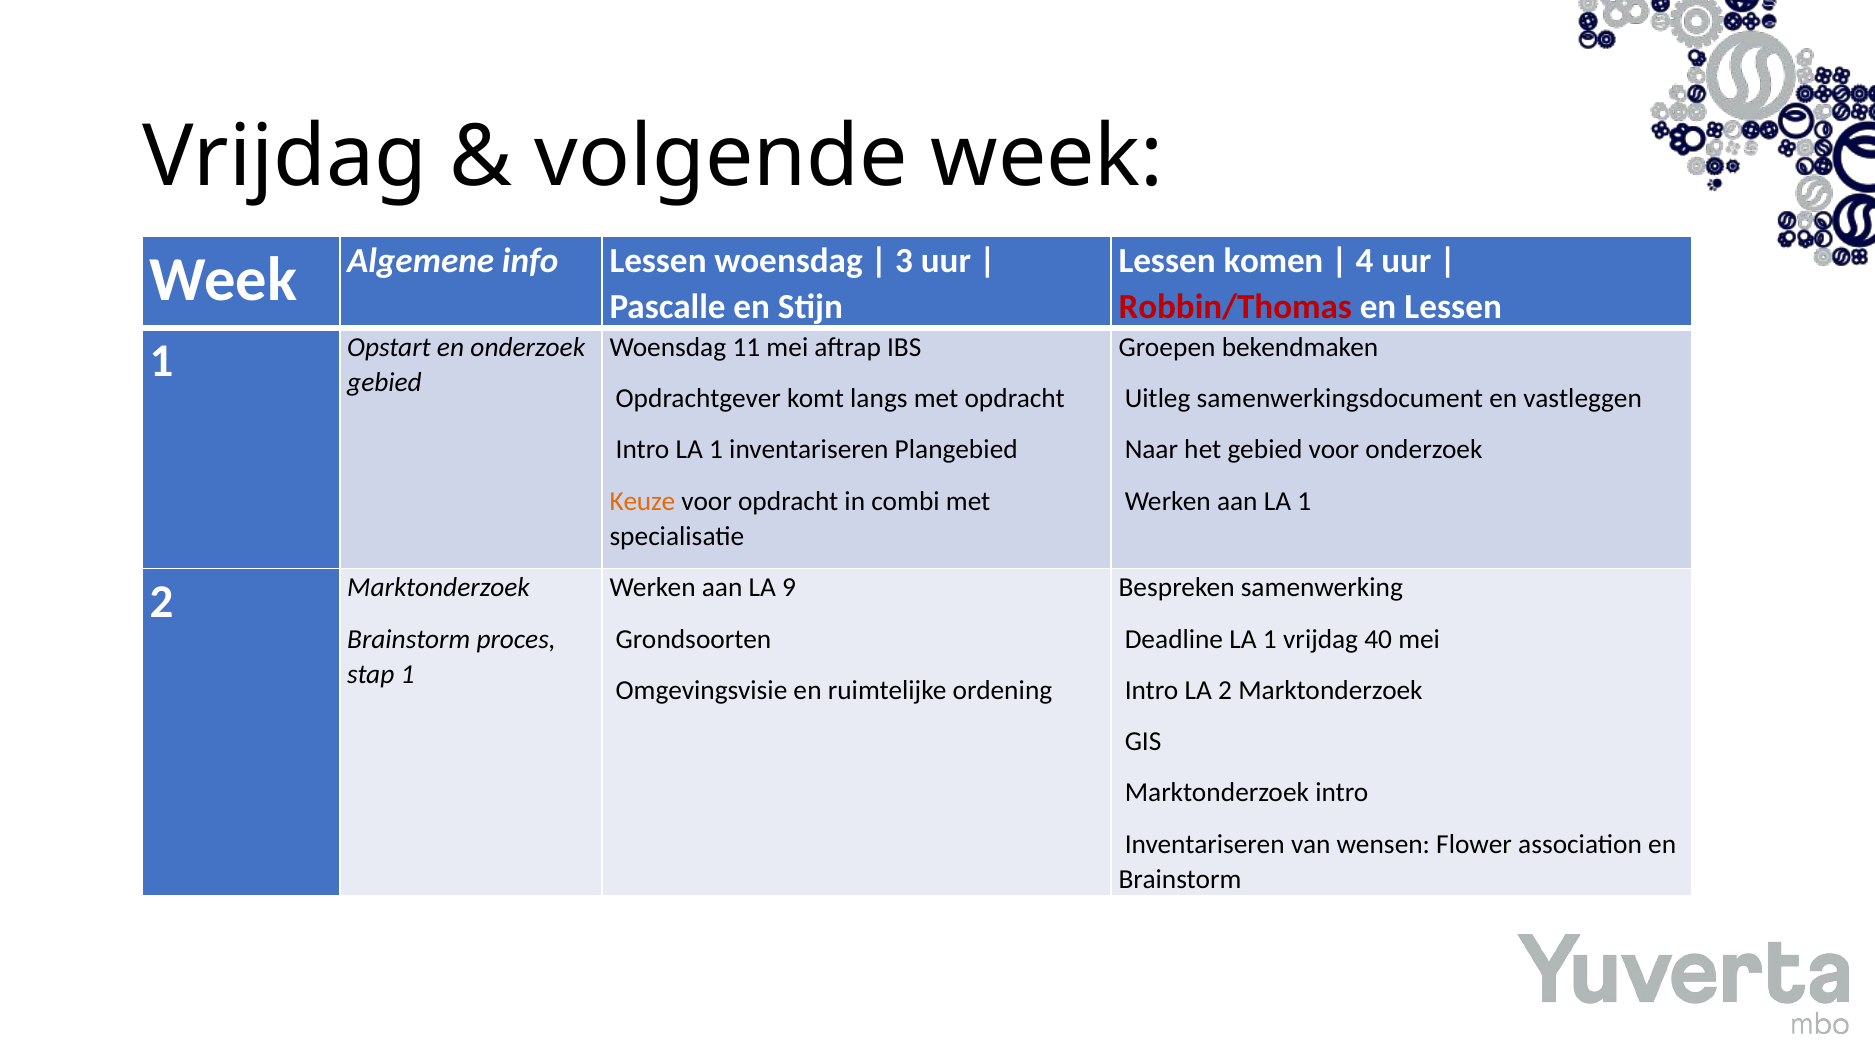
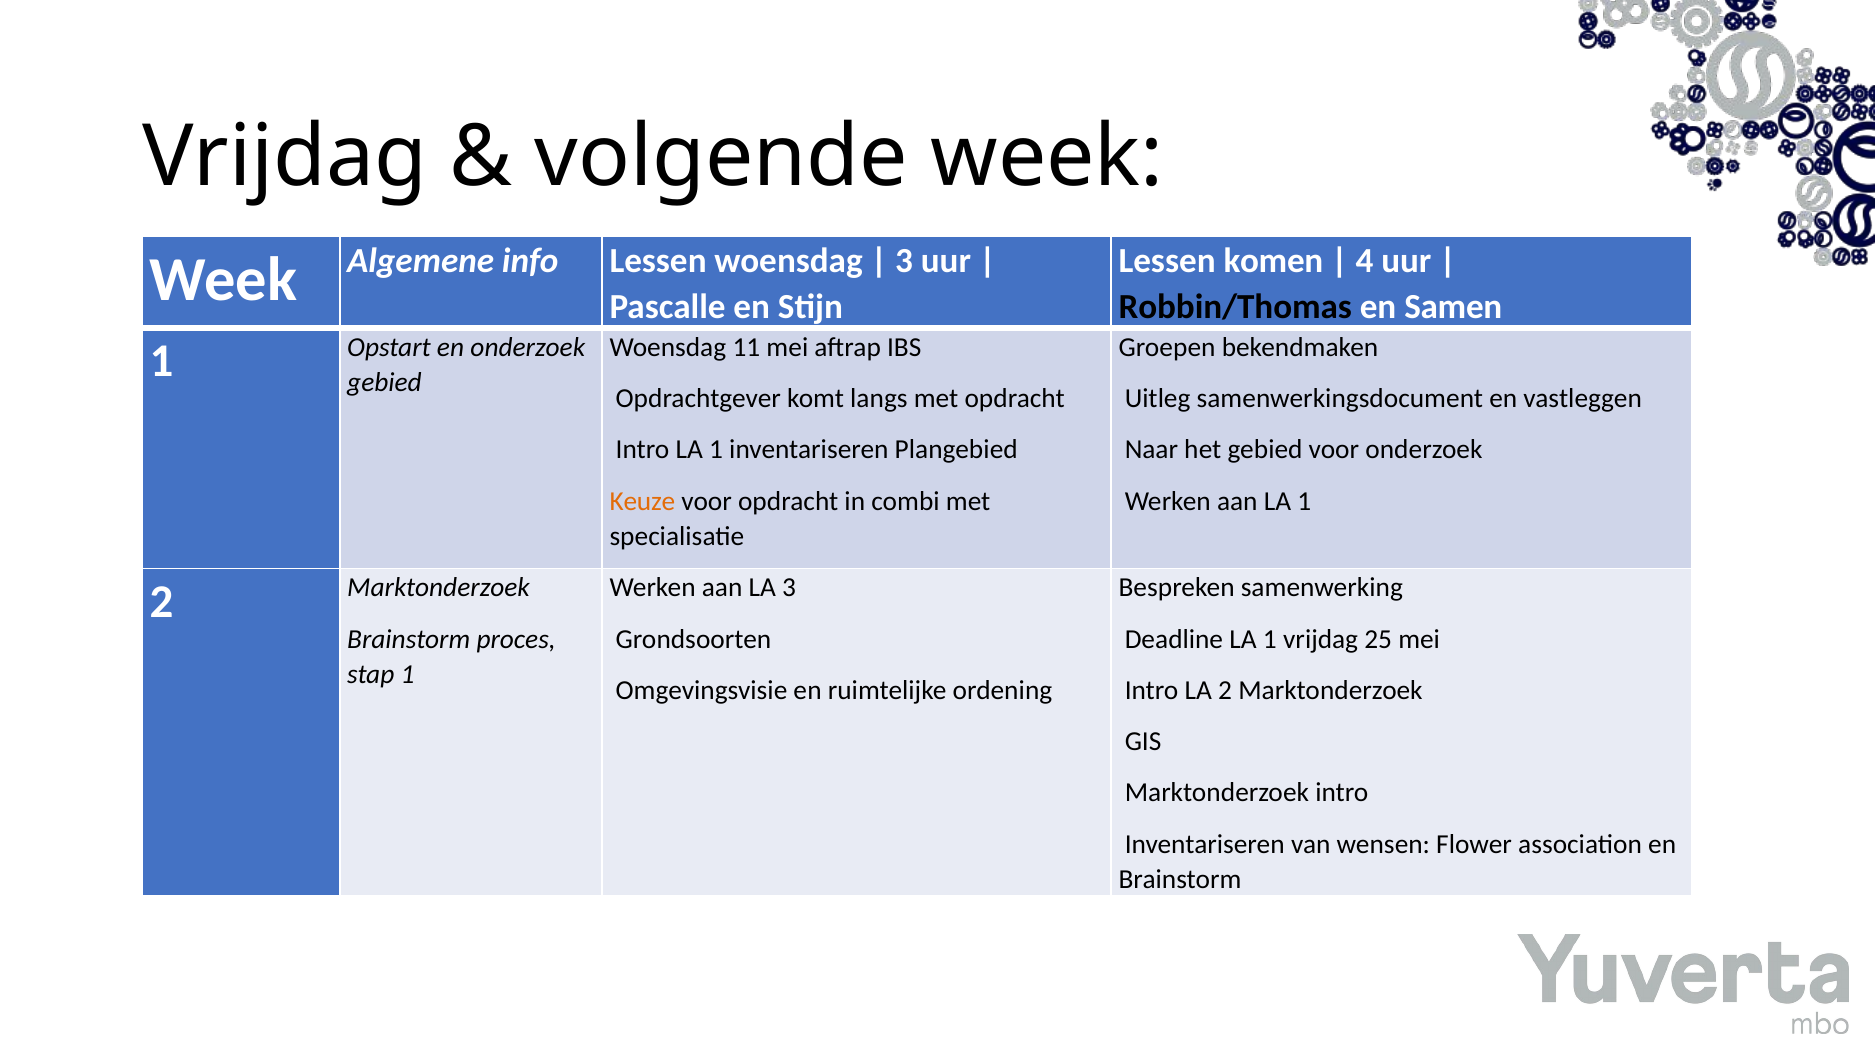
Robbin/Thomas colour: red -> black (1235, 307)
en Lessen: Lessen -> Samen (1453, 307)
LA 9: 9 -> 3 (789, 588)
40: 40 -> 25 (1378, 639)
